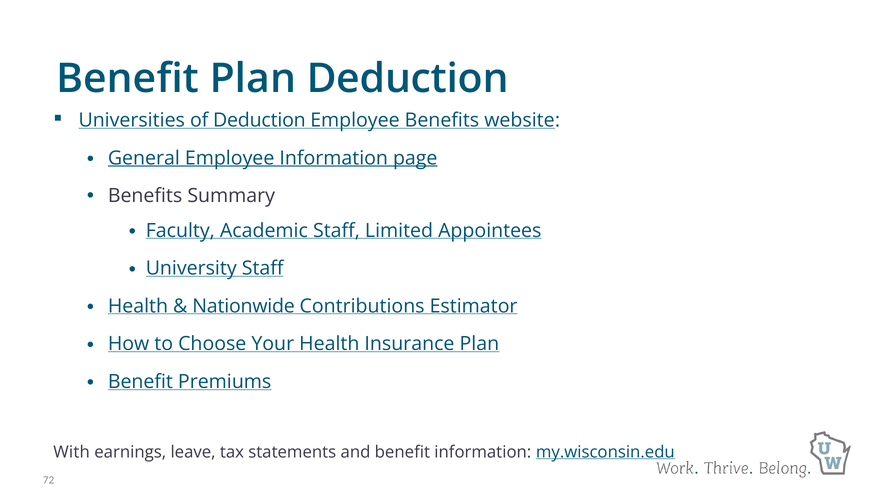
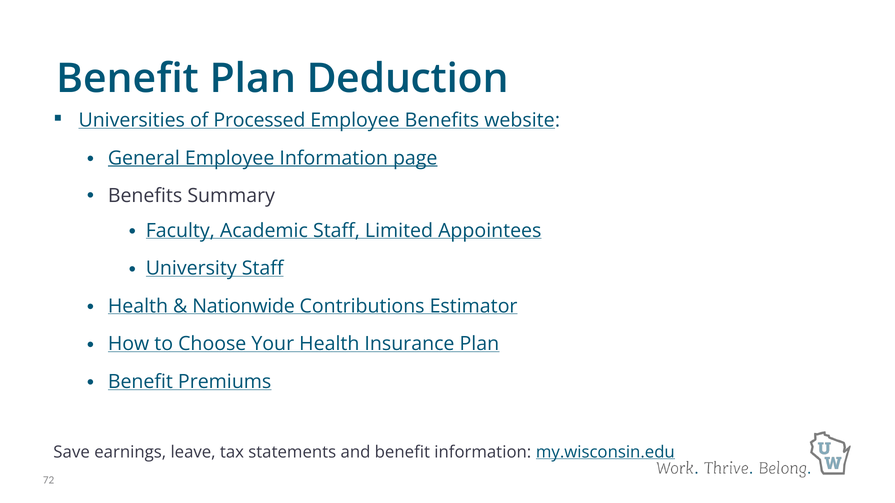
of Deduction: Deduction -> Processed (259, 121)
With: With -> Save (72, 453)
